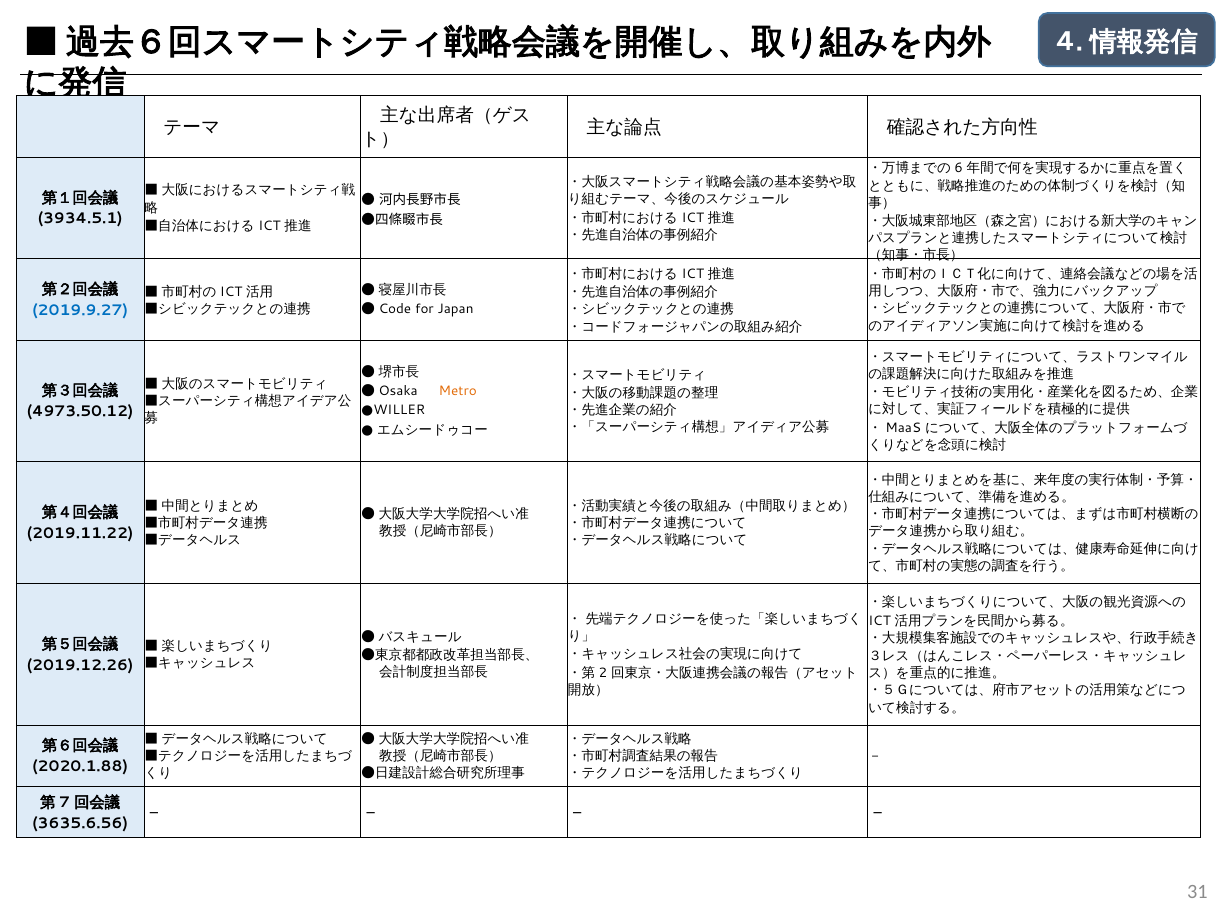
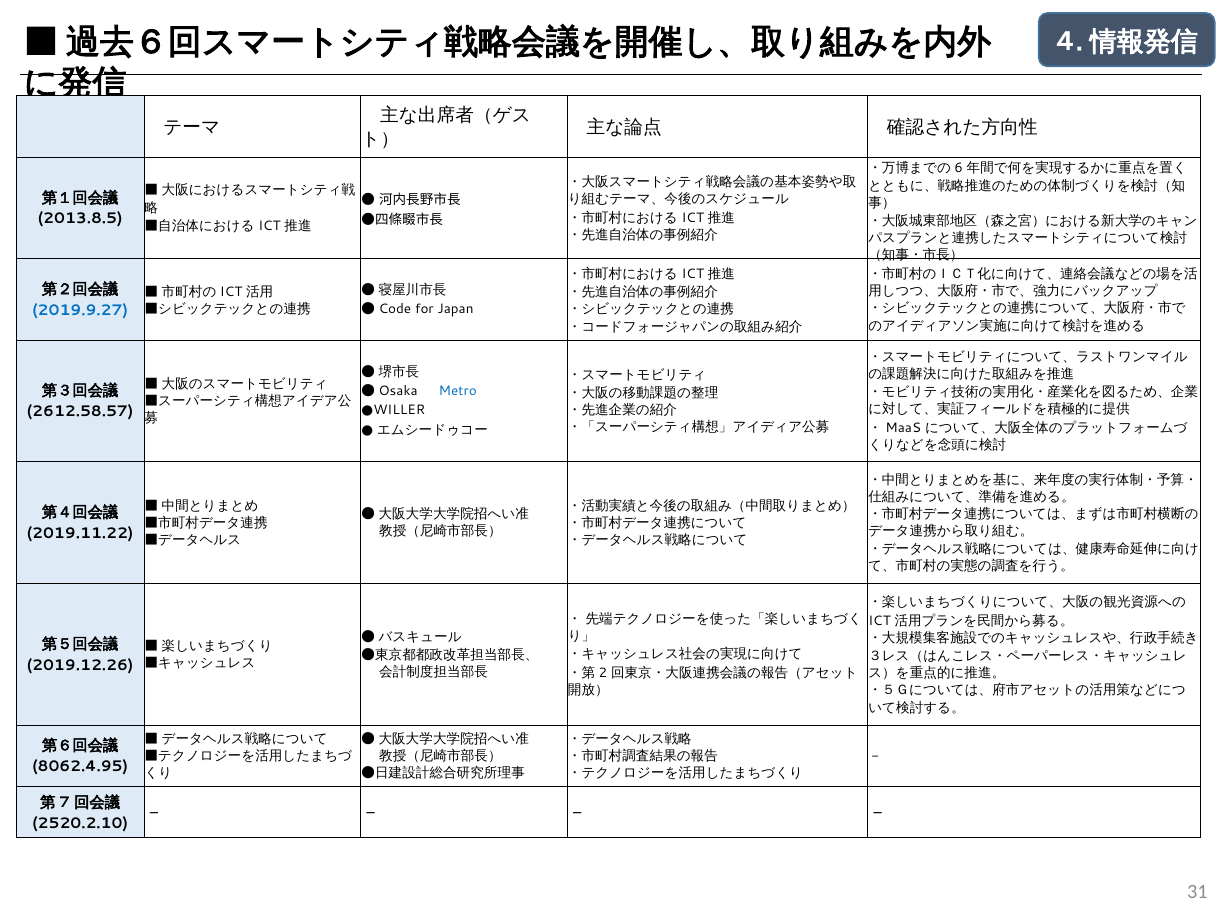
3934.5.1: 3934.5.1 -> 2013.8.5 (80, 219)
Metro colour: orange -> blue (458, 391)
4973.50.12: 4973.50.12 -> 2612.58.57 (80, 411)
2020.1.88: 2020.1.88 -> 8062.4.95 (80, 766)
3635.6.56: 3635.6.56 -> 2520.2.10 (80, 824)
